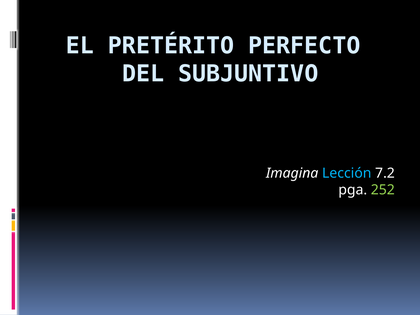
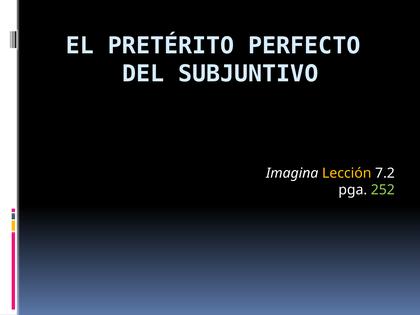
Lección colour: light blue -> yellow (347, 173)
